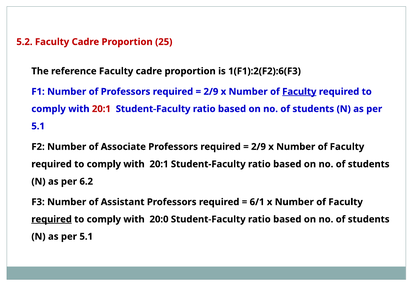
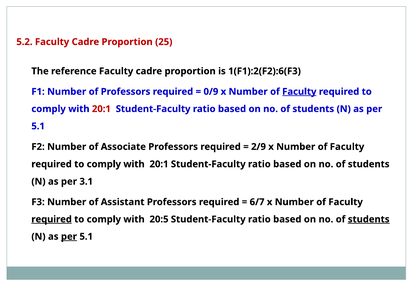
2/9: 2/9 -> 0/9 (211, 92)
6.2: 6.2 -> 3.1 (86, 181)
6/1: 6/1 -> 6/7 (257, 202)
20:0: 20:0 -> 20:5 (159, 219)
students underline: none -> present (369, 219)
per underline: none -> present (69, 236)
